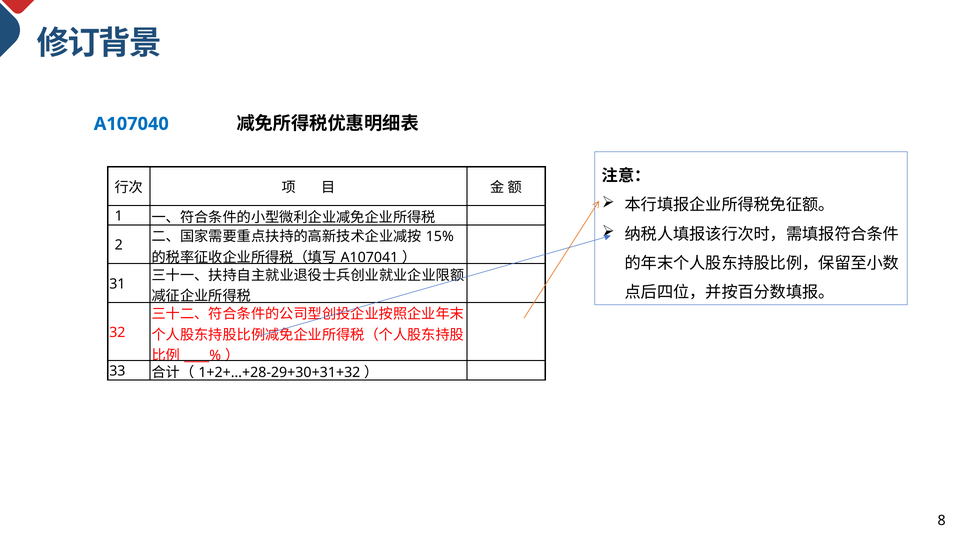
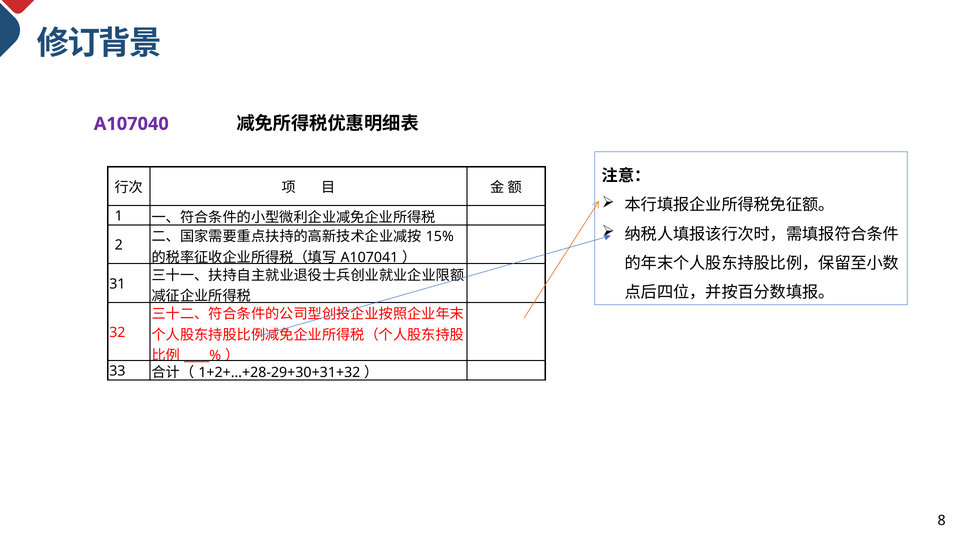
A107040 colour: blue -> purple (131, 124)
